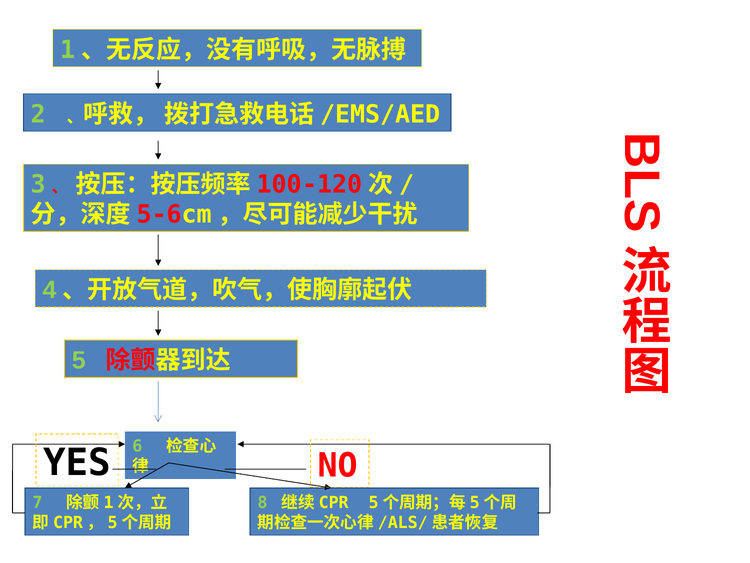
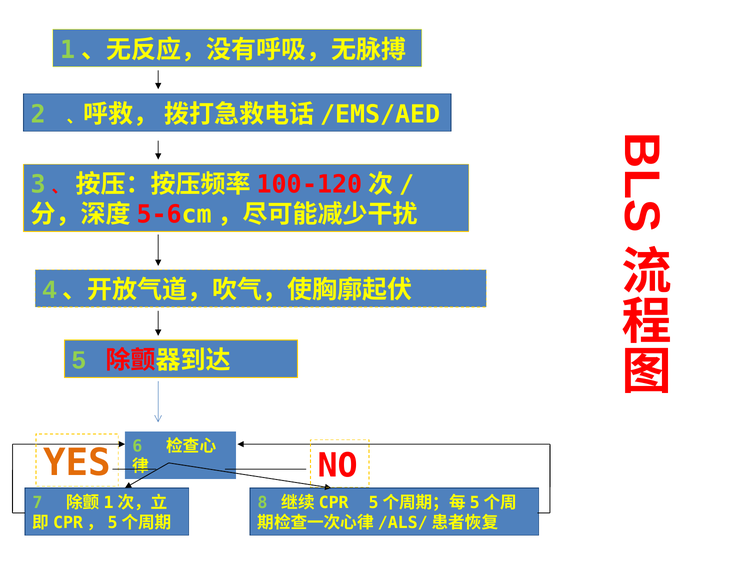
YES colour: black -> orange (77, 462)
